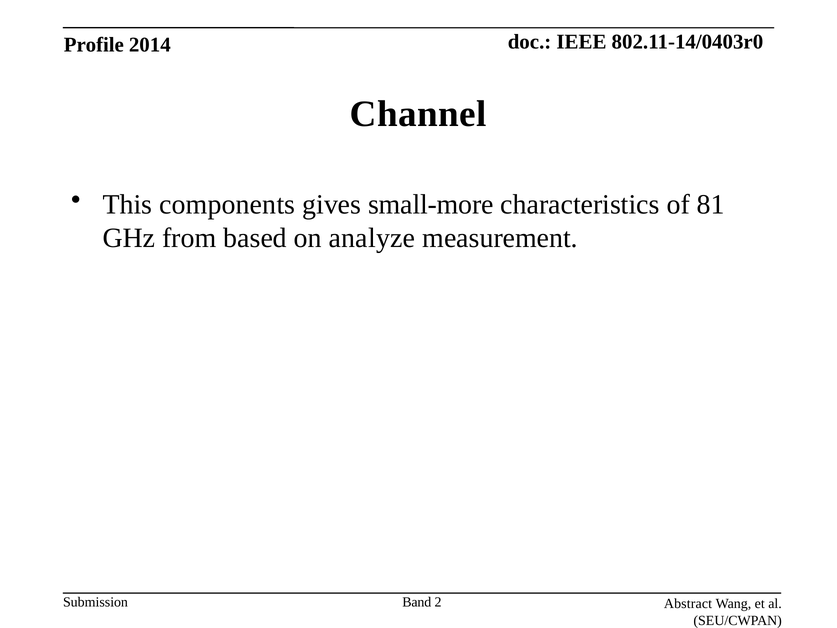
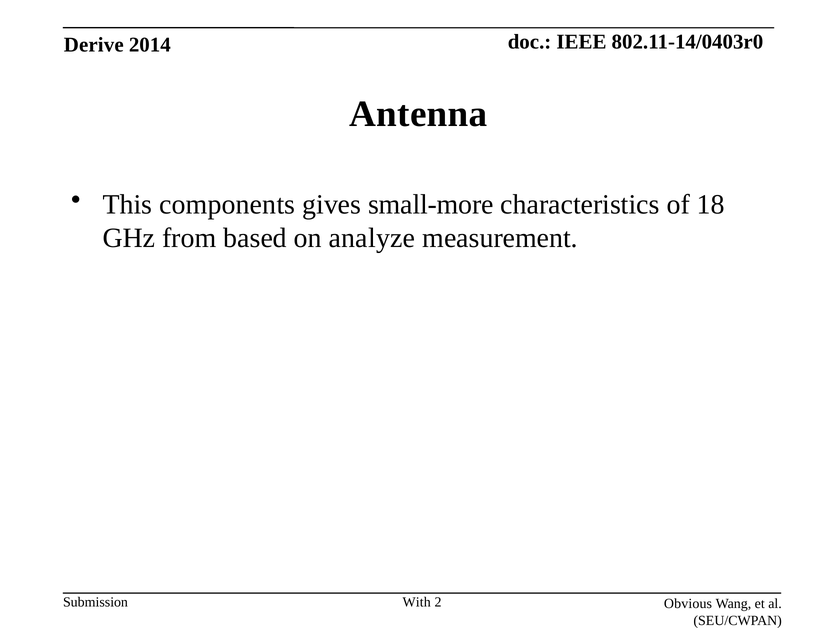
Profile: Profile -> Derive (94, 45)
Channel: Channel -> Antenna (418, 114)
81: 81 -> 18 (711, 204)
Band: Band -> With (417, 602)
Abstract: Abstract -> Obvious (688, 604)
